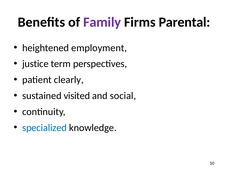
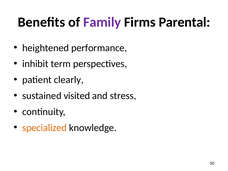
employment: employment -> performance (99, 48)
justice: justice -> inhibit (35, 64)
social: social -> stress (123, 96)
specialized colour: blue -> orange (45, 128)
